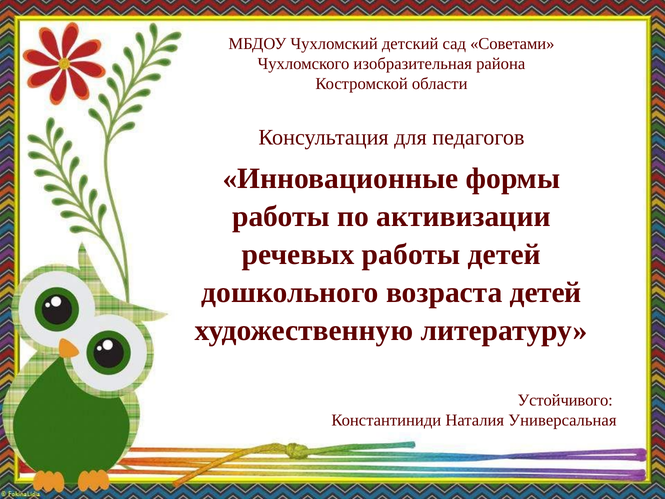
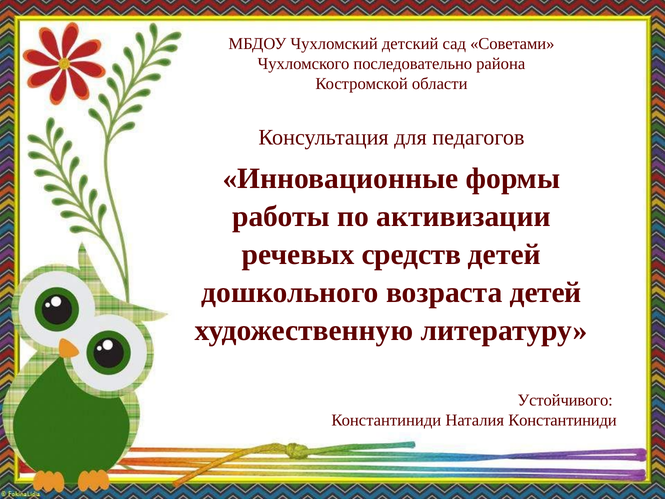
изобразительная: изобразительная -> последовательно (413, 64)
речевых работы: работы -> средств (411, 254)
Наталия Универсальная: Универсальная -> Константиниди (563, 420)
